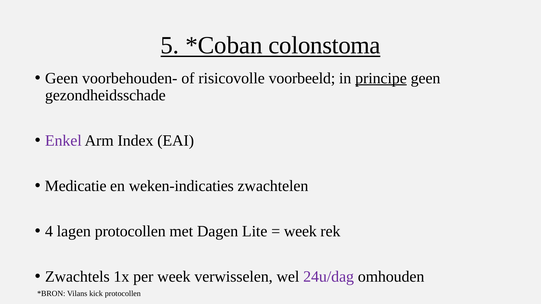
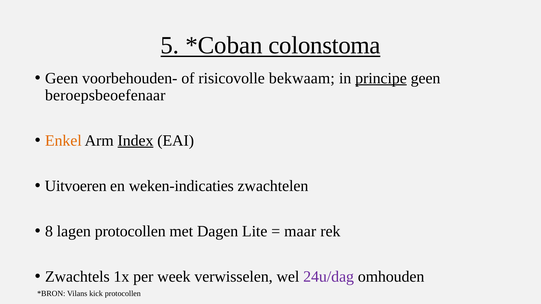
voorbeeld: voorbeeld -> bekwaam (302, 78)
gezondheidsschade: gezondheidsschade -> beroepsbeoefenaar (105, 95)
Enkel colour: purple -> orange (63, 141)
Index underline: none -> present (135, 141)
Medicatie: Medicatie -> Uitvoeren (76, 186)
4: 4 -> 8 (49, 231)
week: week -> maar (300, 231)
